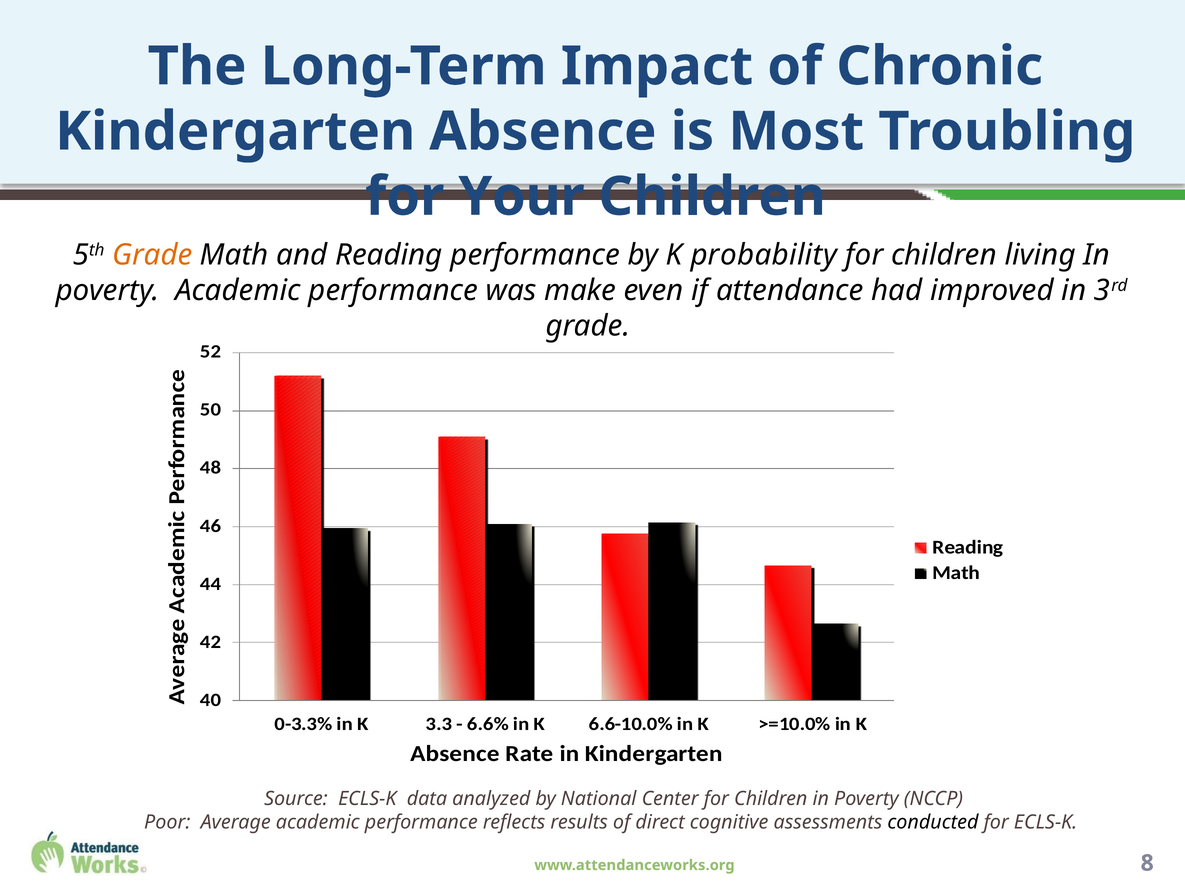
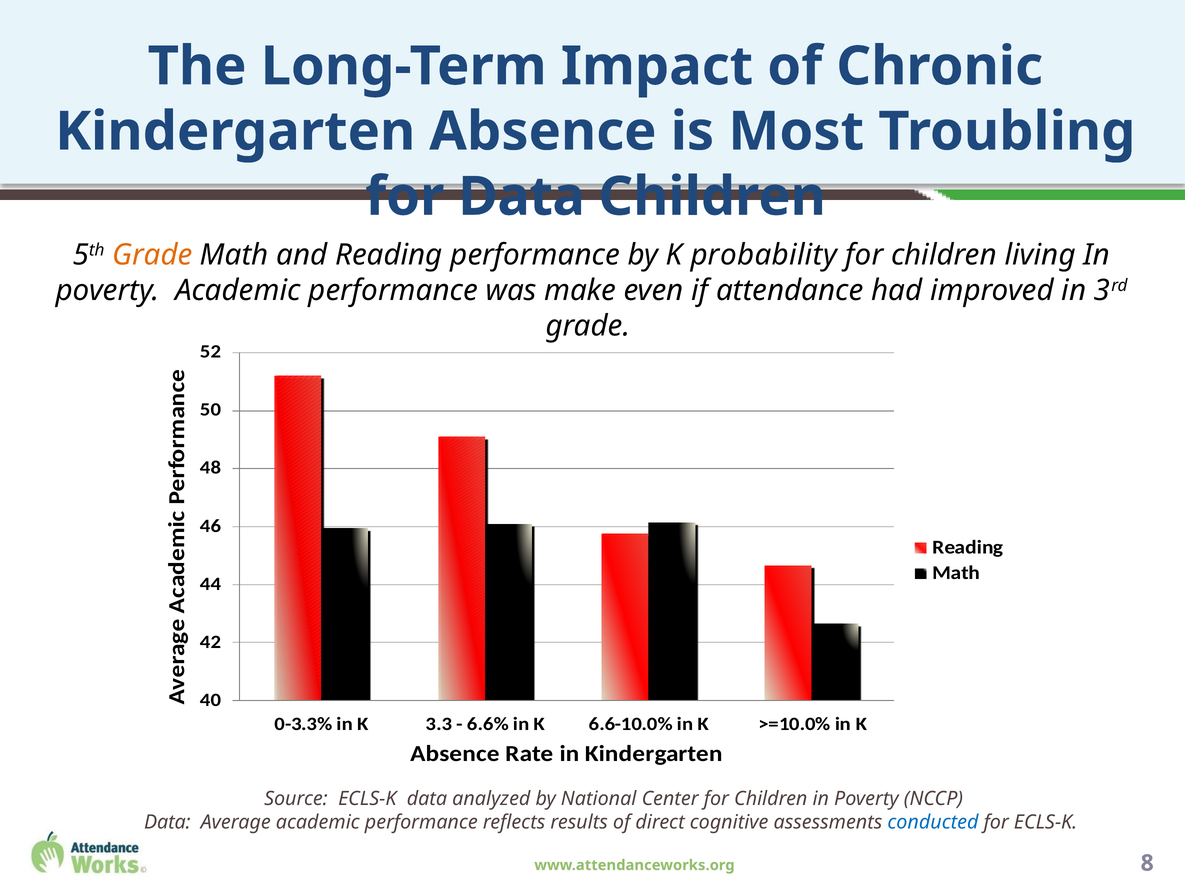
for Your: Your -> Data (522, 197)
Poor: Poor -> Data (167, 822)
conducted colour: black -> blue (933, 822)
